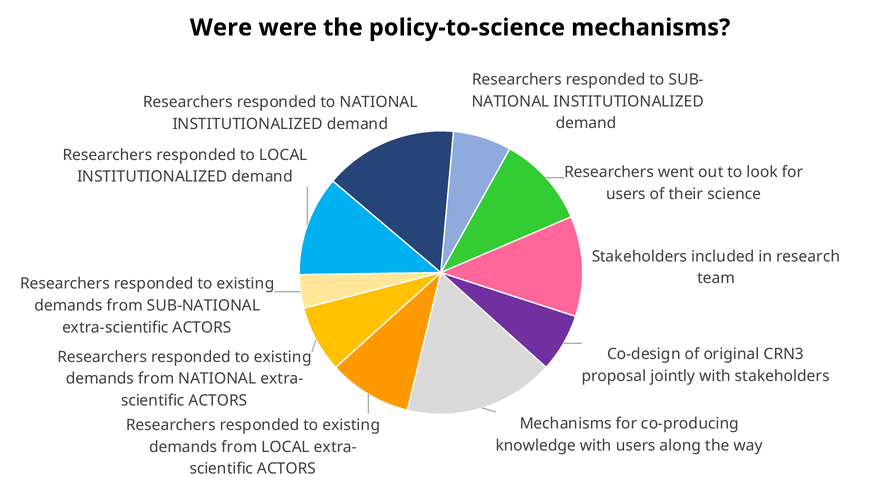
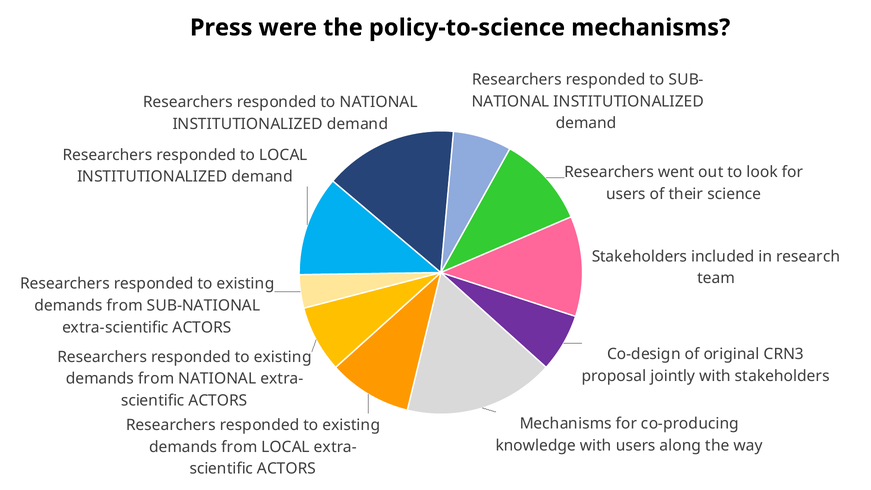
Were: Were -> Press (221, 28)
